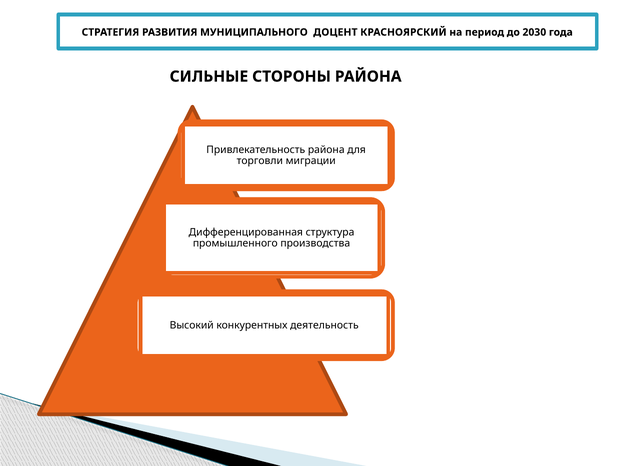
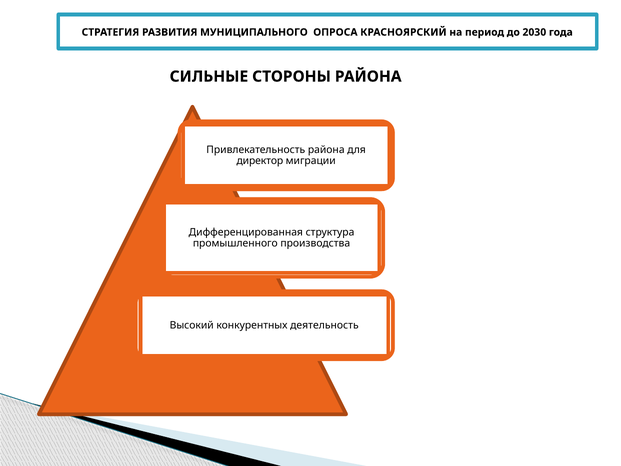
ДОЦЕНТ: ДОЦЕНТ -> ОПРОСА (335, 32)
торговли: торговли -> директор (260, 161)
